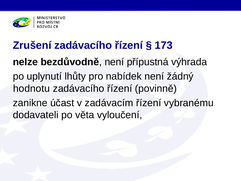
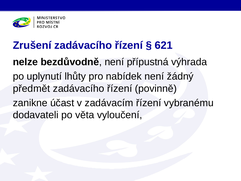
173: 173 -> 621 (164, 45)
hodnotu: hodnotu -> předmět (31, 88)
